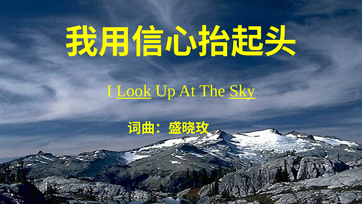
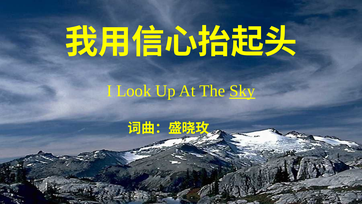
Look underline: present -> none (134, 91)
